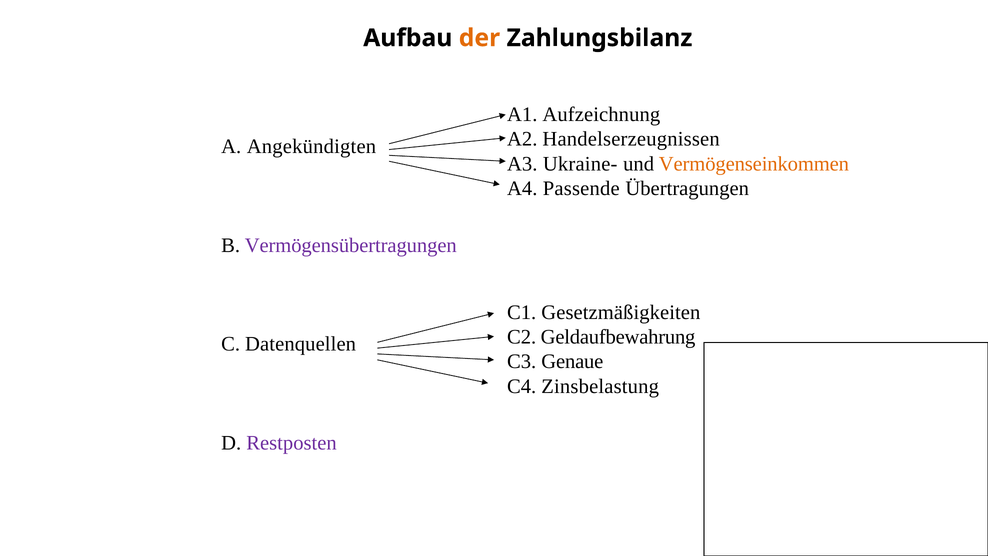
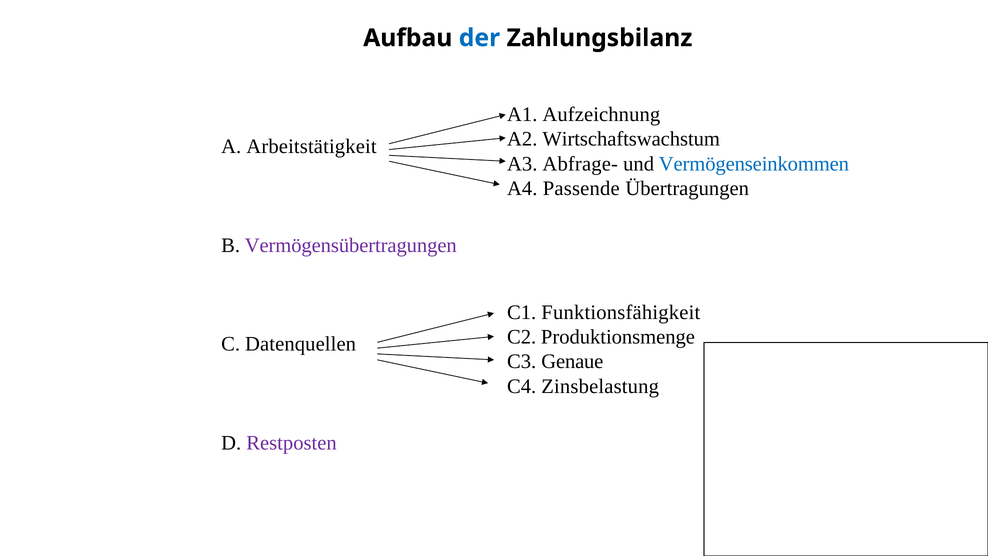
der colour: orange -> blue (479, 38)
Handelserzeugnissen: Handelserzeugnissen -> Wirtschaftswachstum (631, 139)
Angekündigten: Angekündigten -> Arbeitstätigkeit (311, 146)
Ukraine-: Ukraine- -> Abfrage- (580, 164)
Vermögenseinkommen colour: orange -> blue (754, 164)
Gesetzmäßigkeiten: Gesetzmäßigkeiten -> Funktionsfähigkeit (621, 312)
Geldaufbewahrung: Geldaufbewahrung -> Produktionsmenge (618, 337)
